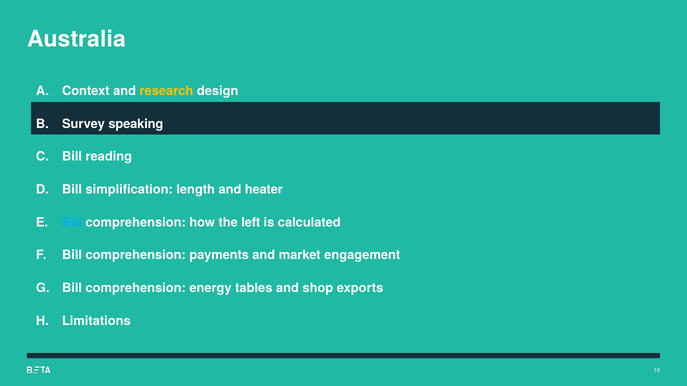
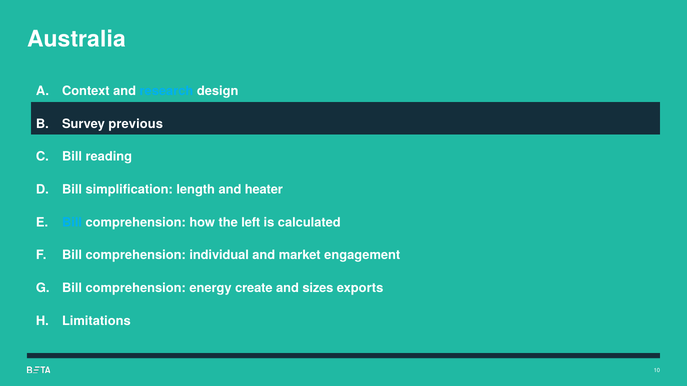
research colour: yellow -> light blue (166, 91)
speaking: speaking -> previous (136, 124)
payments: payments -> individual (219, 255)
tables: tables -> create (254, 288)
shop: shop -> sizes (318, 288)
